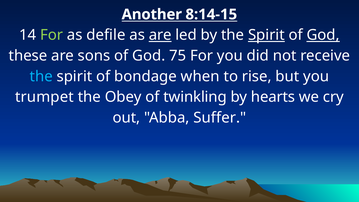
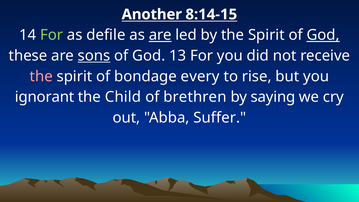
Spirit underline: present -> none (266, 35)
sons underline: none -> present (94, 56)
75: 75 -> 13 (178, 56)
the colour: light blue -> pink (41, 76)
when: when -> every (200, 76)
trumpet: trumpet -> ignorant (45, 97)
Obey: Obey -> Child (123, 97)
twinkling: twinkling -> brethren (195, 97)
hearts: hearts -> saying (273, 97)
